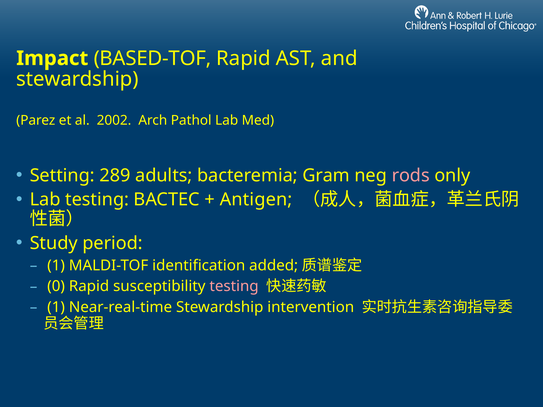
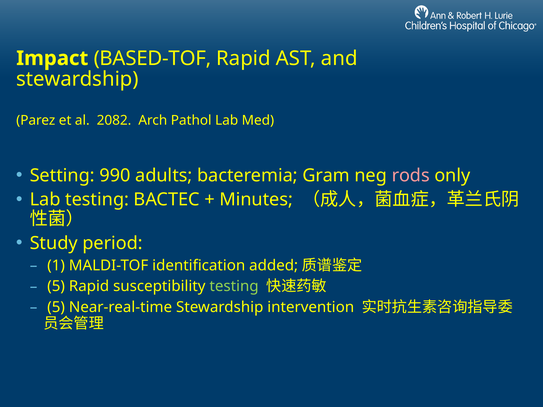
2002: 2002 -> 2082 (114, 120)
289: 289 -> 990 (115, 176)
Antigen: Antigen -> Minutes (256, 200)
0: 0 -> 5 (56, 287)
testing colour: pink -> light green (234, 287)
1: 1 -> 5 (56, 307)
